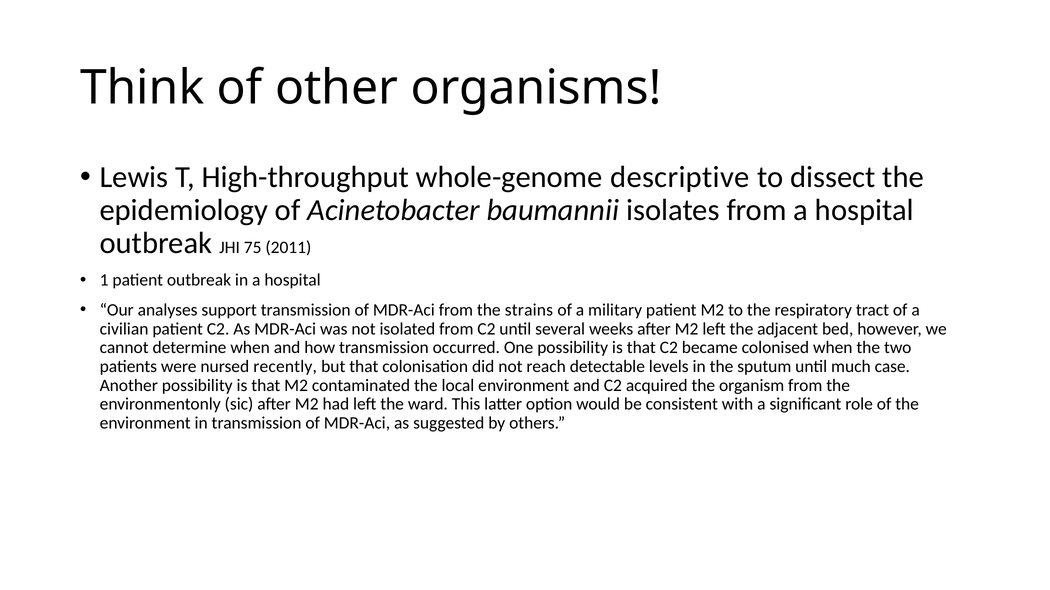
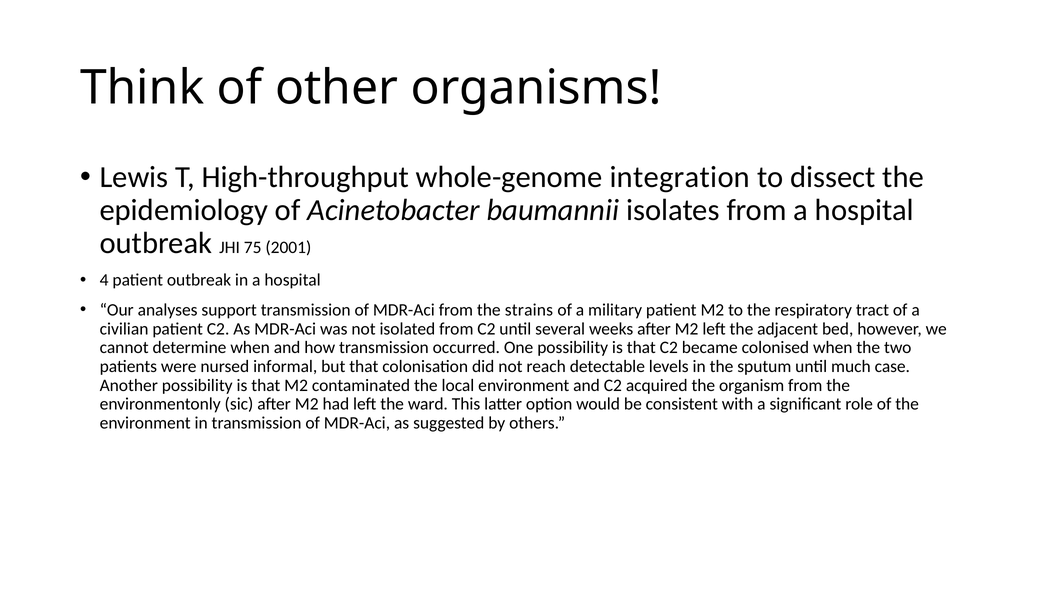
descriptive: descriptive -> integration (680, 177)
2011: 2011 -> 2001 (288, 248)
1: 1 -> 4 (104, 280)
recently: recently -> informal (285, 367)
